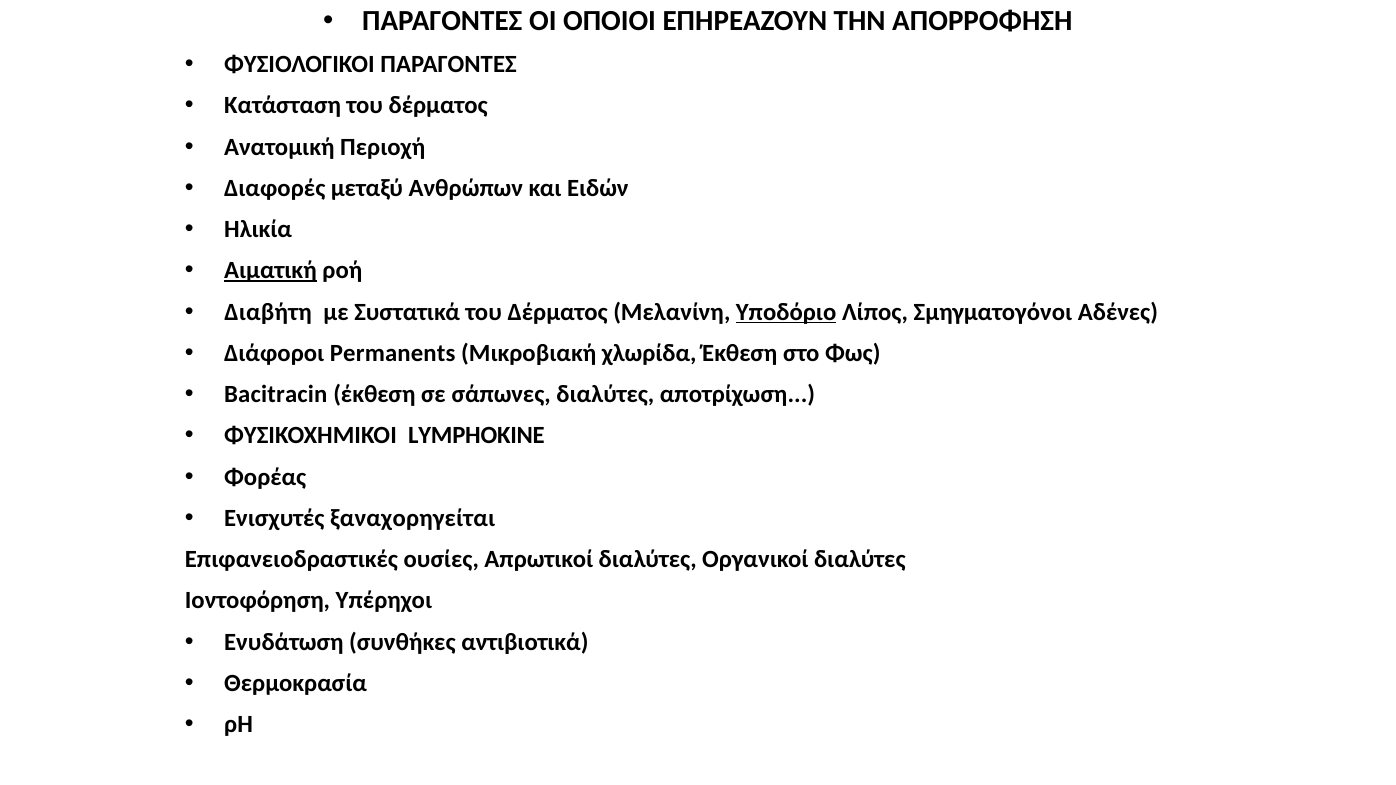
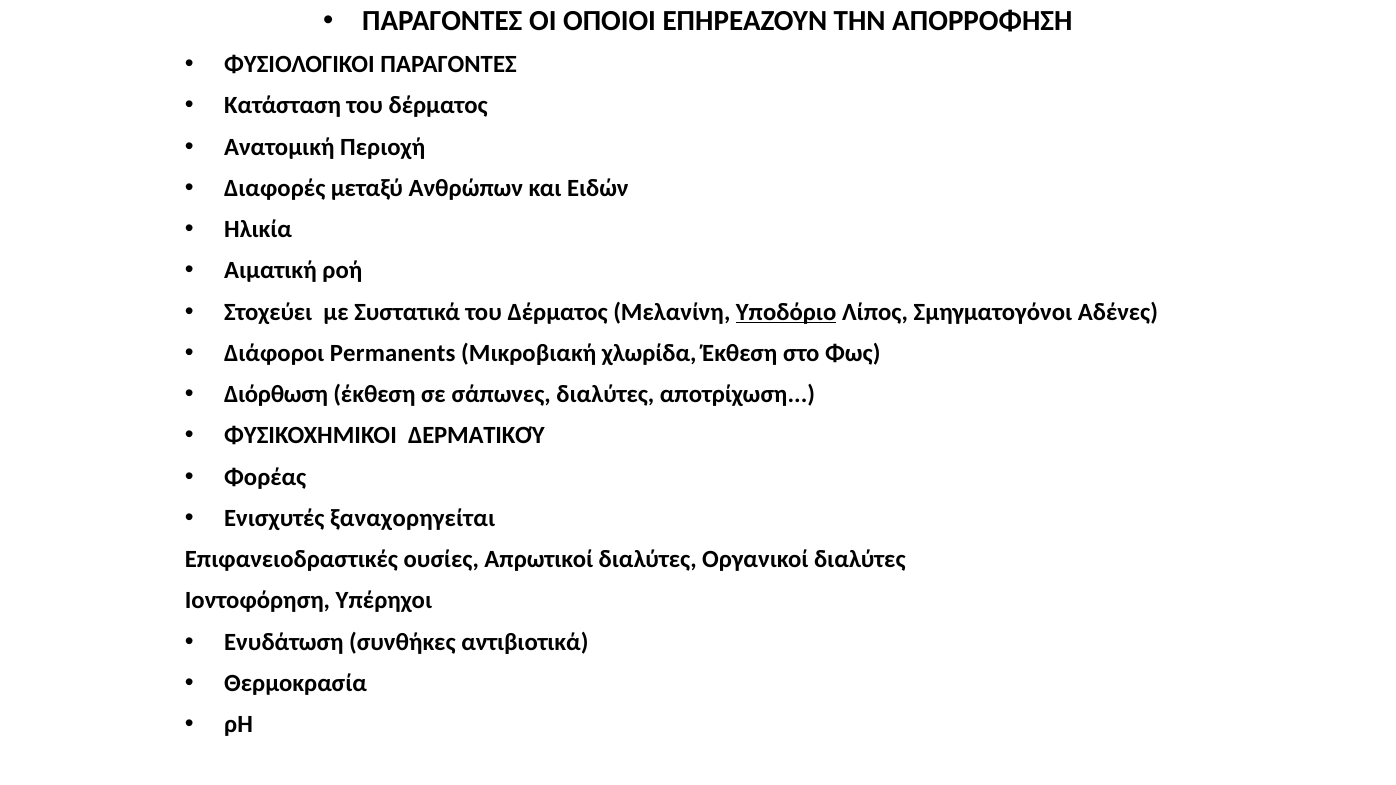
Αιματική underline: present -> none (270, 271)
Διαβήτη: Διαβήτη -> Στοχεύει (268, 312)
Bacitracin: Bacitracin -> Διόρθωση (276, 394)
LYMPHOKINE: LYMPHOKINE -> ΔΕΡΜΑΤΙΚΟΎ (476, 436)
